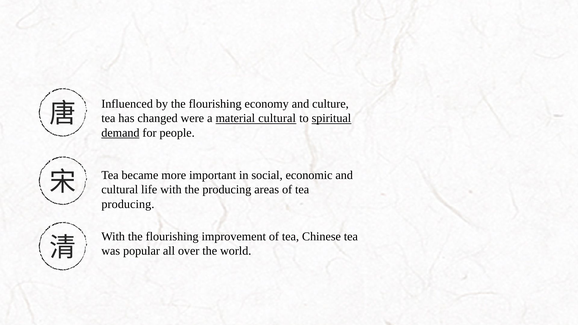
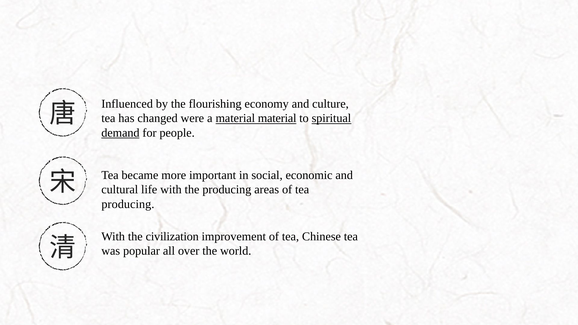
material cultural: cultural -> material (277, 118)
With the flourishing: flourishing -> civilization (172, 237)
